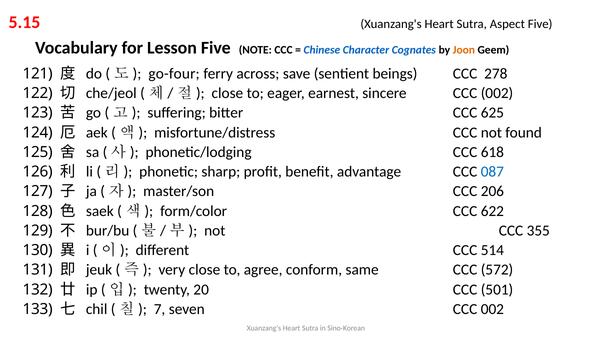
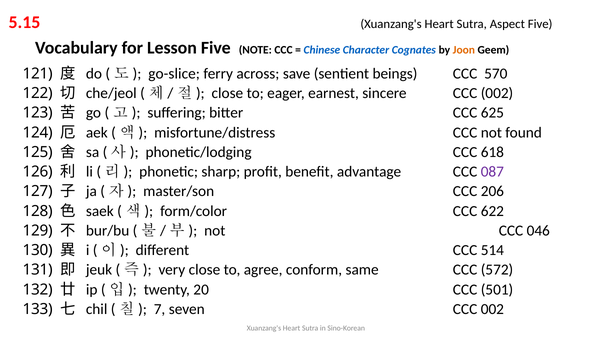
go-four: go-four -> go-slice (174, 74)
278: 278 -> 570 (496, 74)
087 colour: blue -> purple (492, 172)
355: 355 -> 046 (538, 231)
